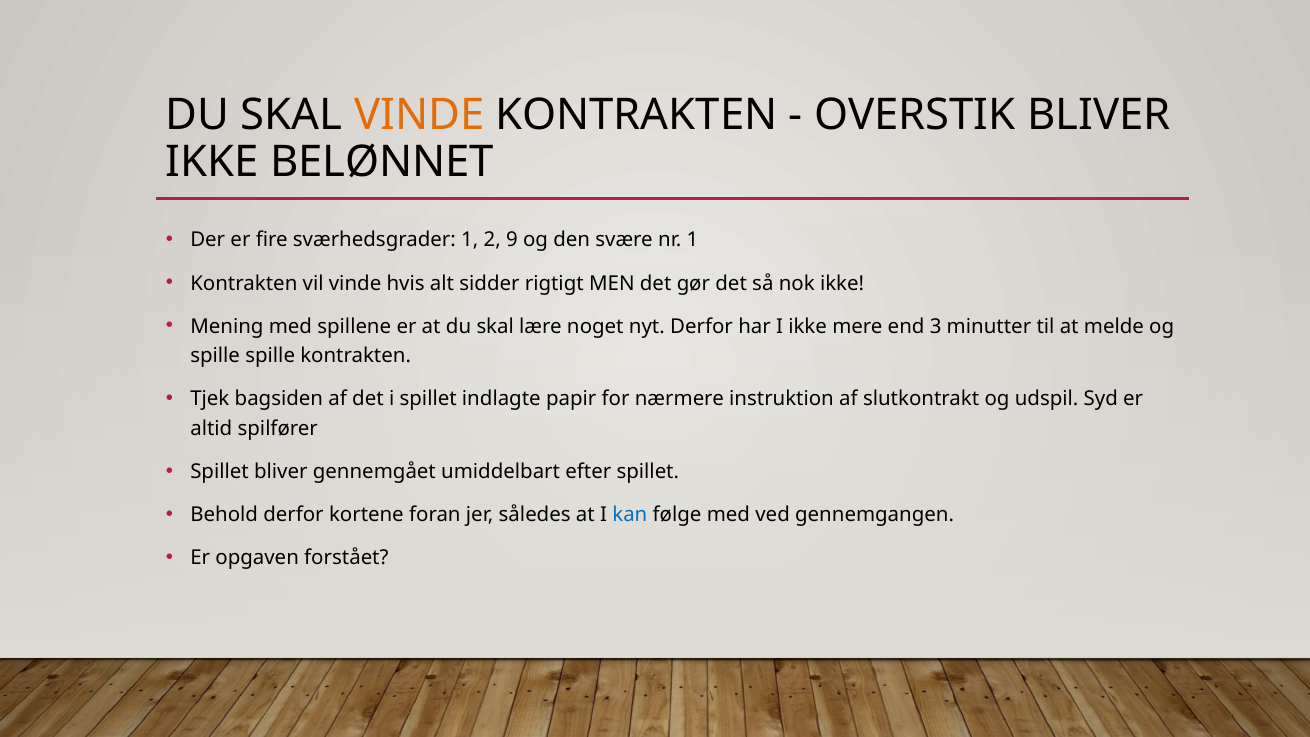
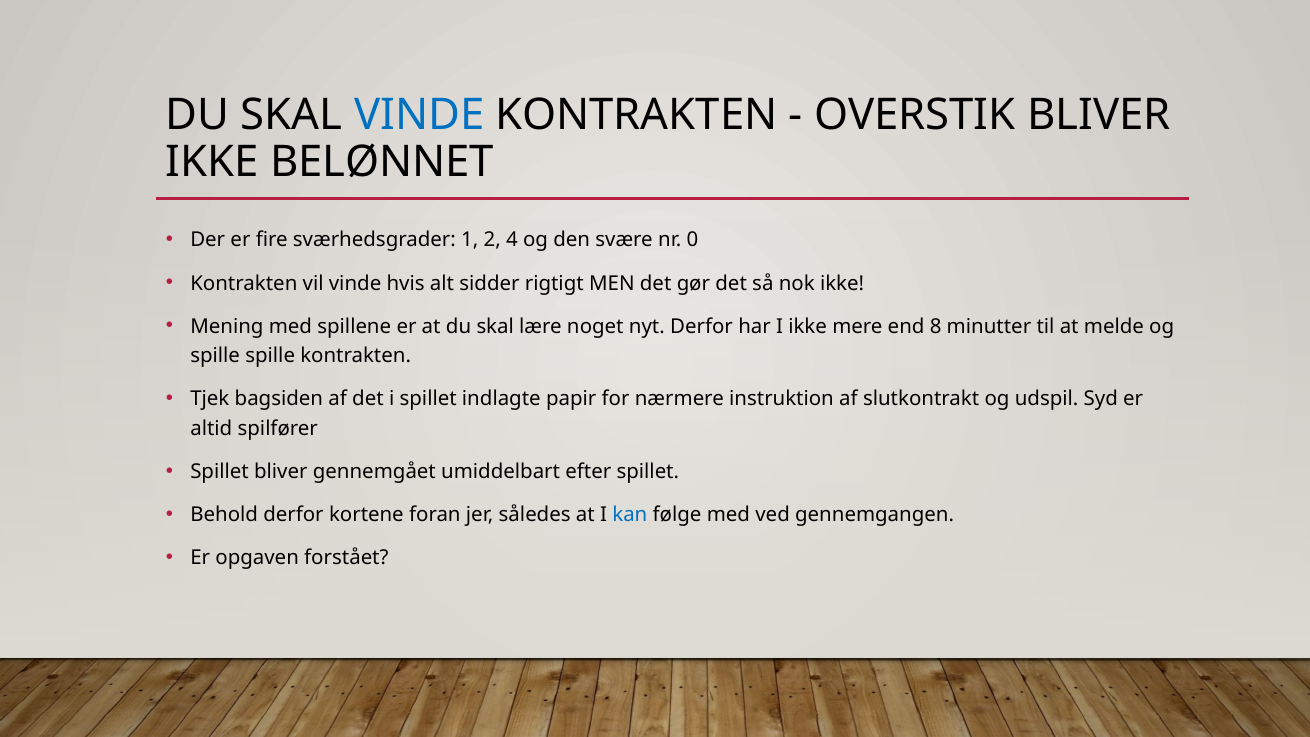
VINDE colour: orange -> blue (419, 115)
9: 9 -> 4 (512, 240)
nr 1: 1 -> 0 (693, 240)
3: 3 -> 8 (936, 326)
